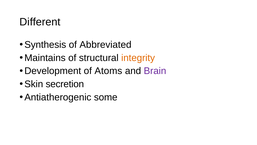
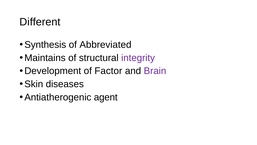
integrity colour: orange -> purple (138, 58)
Atoms: Atoms -> Factor (108, 71)
secretion: secretion -> diseases (65, 84)
some: some -> agent (106, 97)
